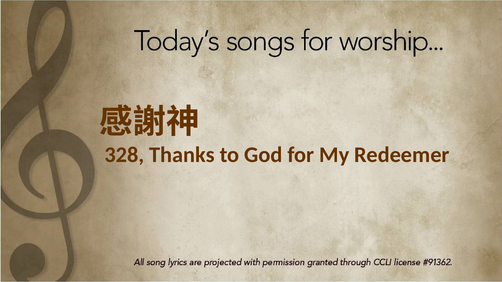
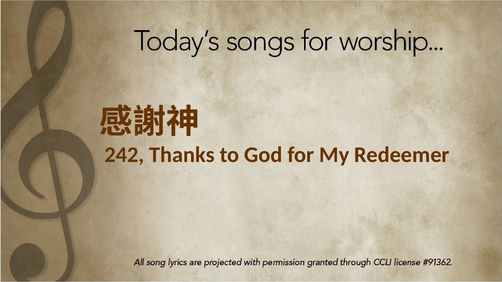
328: 328 -> 242 (124, 155)
